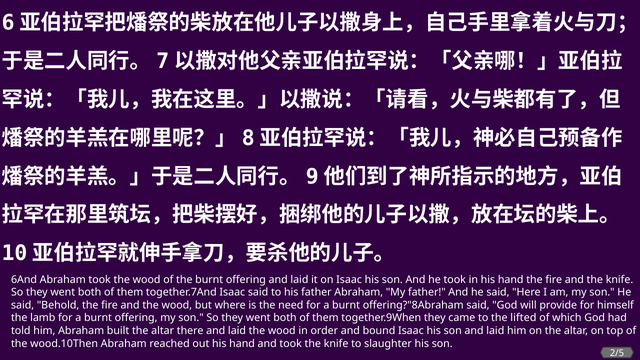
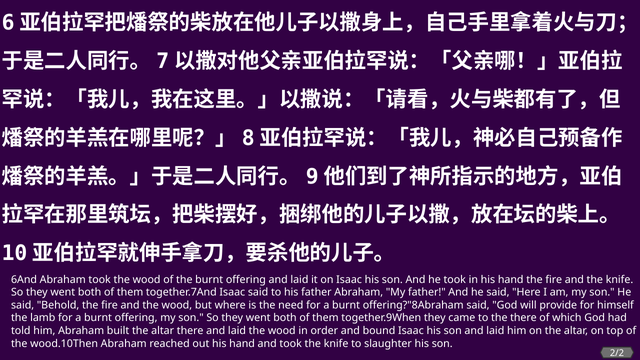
the lifted: lifted -> there (523, 318)
2/5: 2/5 -> 2/2 (617, 353)
